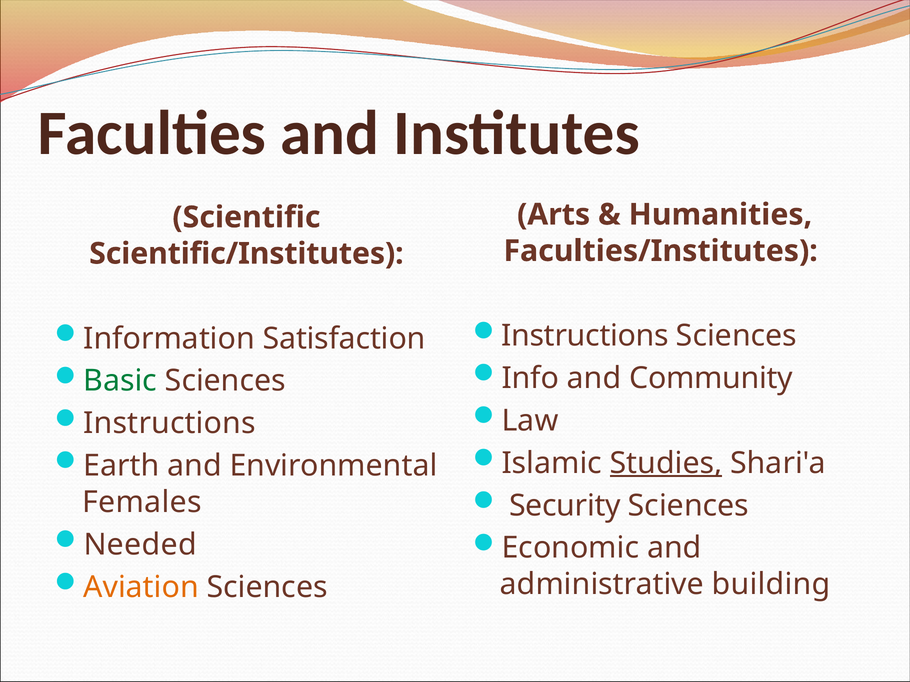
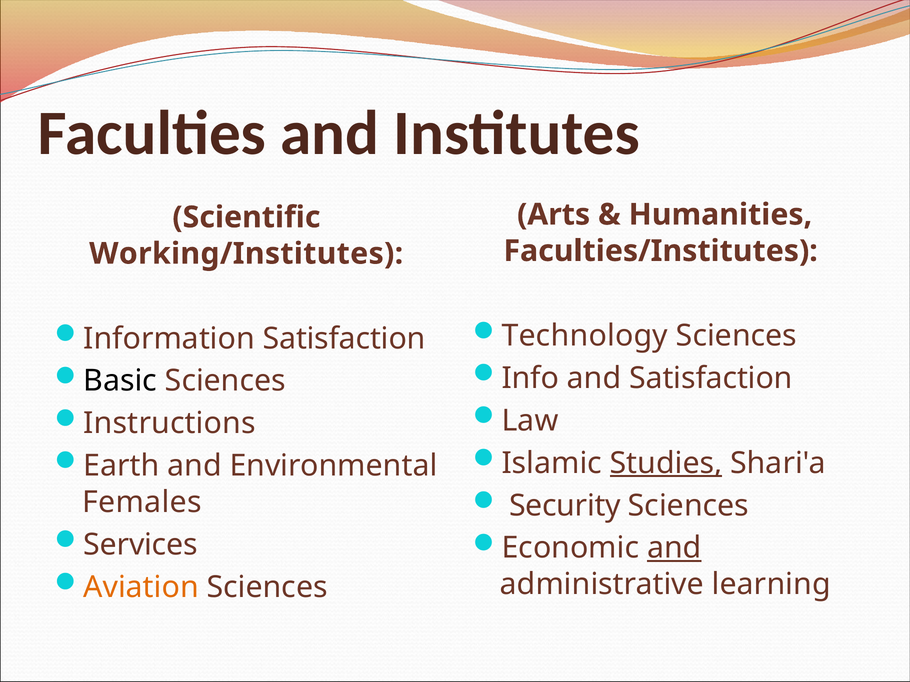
Scientific/Institutes: Scientific/Institutes -> Working/Institutes (246, 254)
Instructions: Instructions -> Technology (585, 336)
and Community: Community -> Satisfaction (711, 379)
Basic colour: green -> black (120, 381)
Needed: Needed -> Services (140, 545)
and underline: none -> present (674, 548)
building: building -> learning (771, 585)
